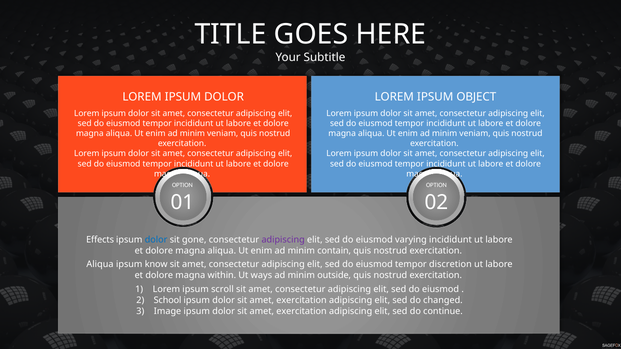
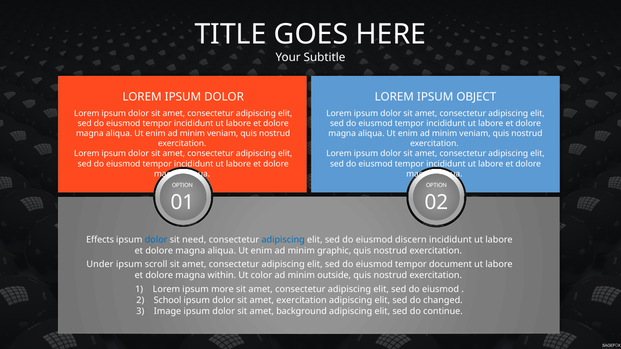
gone: gone -> need (194, 240)
adipiscing colour: purple -> blue (283, 240)
varying: varying -> discern (411, 240)
contain: contain -> graphic (334, 251)
Aliqua: Aliqua -> Under (100, 265)
know: know -> scroll (156, 265)
discretion: discretion -> document (451, 265)
ways: ways -> color (261, 276)
scroll: scroll -> more (222, 290)
exercitation: exercitation -> background (302, 311)
